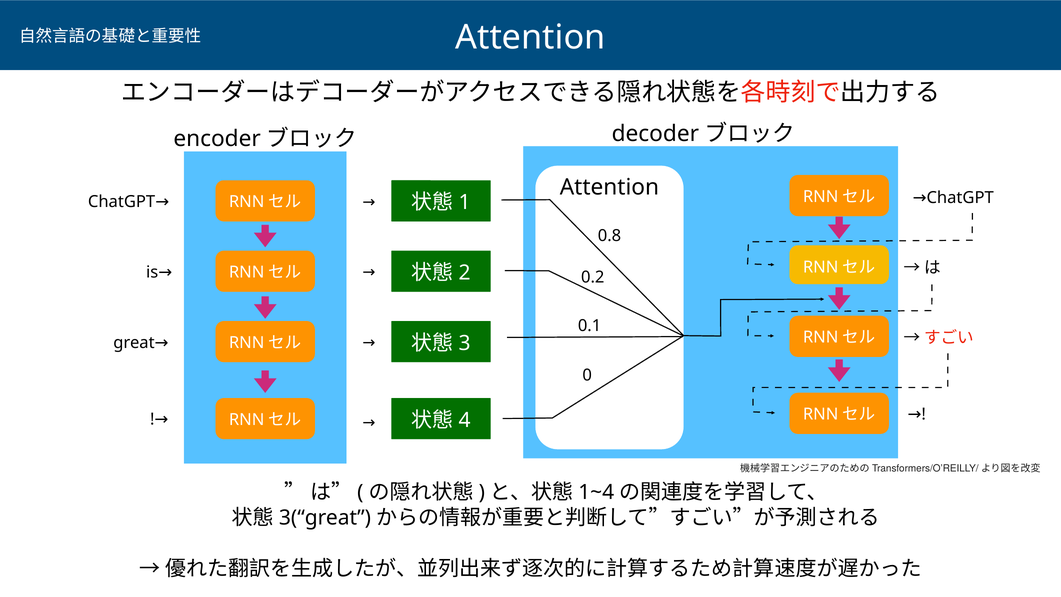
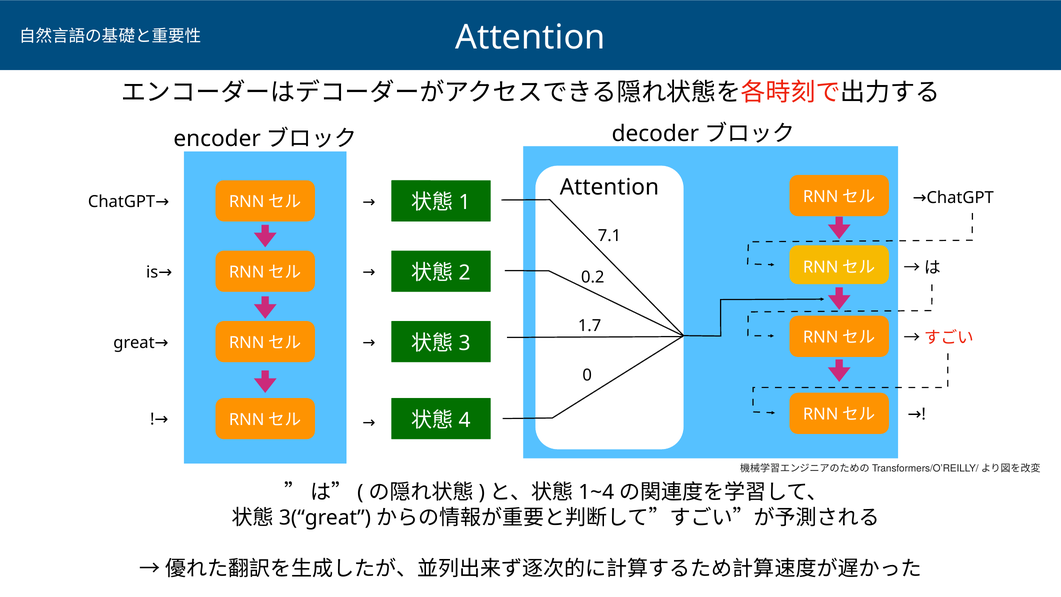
0.8: 0.8 -> 7.1 (609, 236)
0.1: 0.1 -> 1.7 (590, 326)
